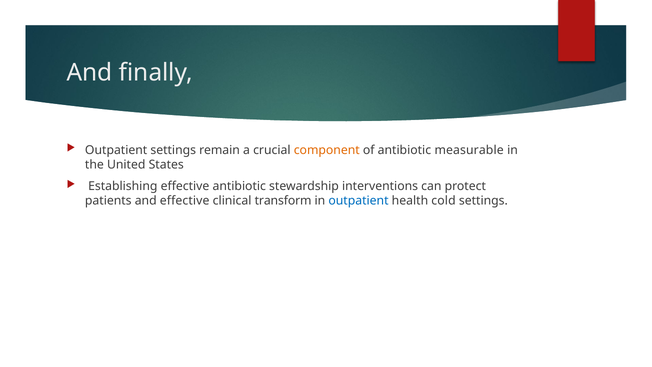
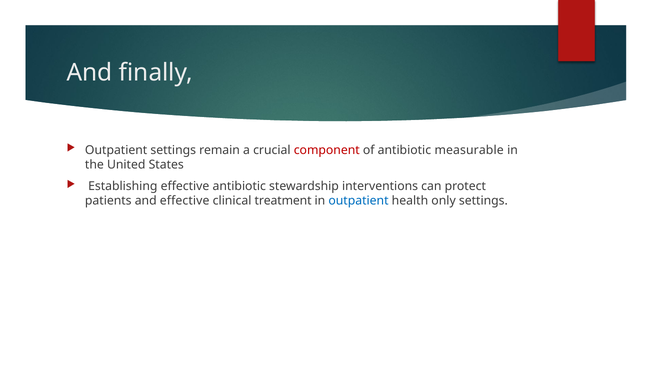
component colour: orange -> red (327, 150)
transform: transform -> treatment (283, 201)
cold: cold -> only (444, 201)
